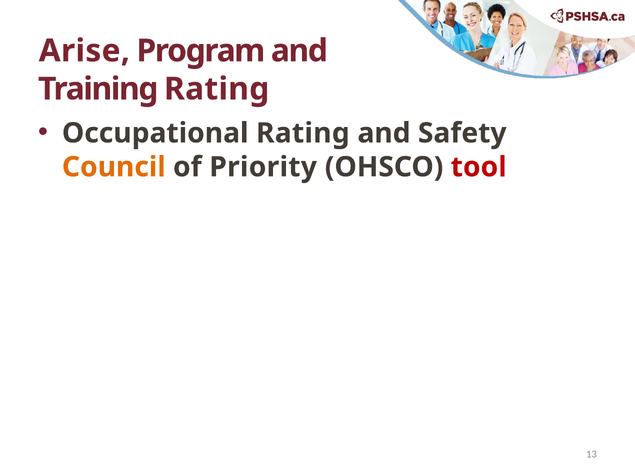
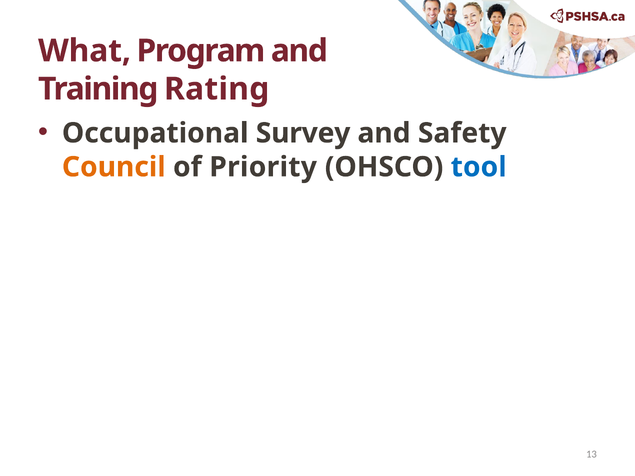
Arise: Arise -> What (85, 51)
Occupational Rating: Rating -> Survey (303, 133)
tool colour: red -> blue (479, 167)
